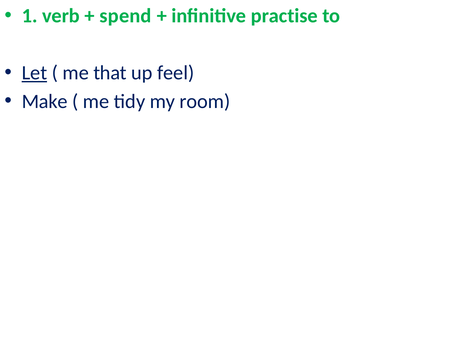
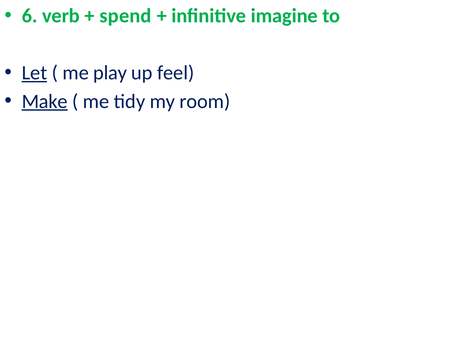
1: 1 -> 6 (30, 16)
practise: practise -> imagine (284, 16)
that: that -> play (110, 73)
Make underline: none -> present (45, 101)
